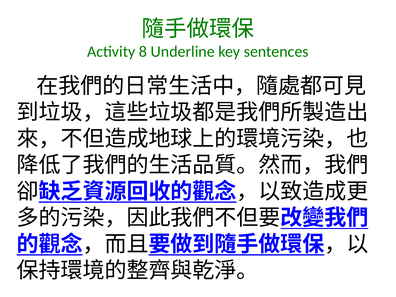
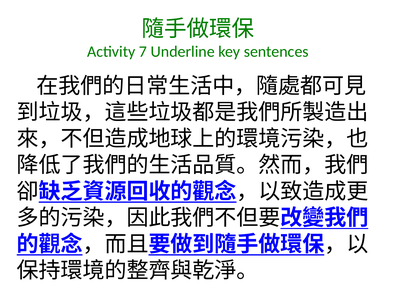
8: 8 -> 7 (143, 52)
